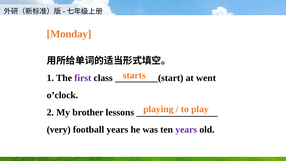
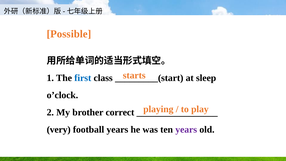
Monday: Monday -> Possible (69, 34)
first colour: purple -> blue (83, 78)
went: went -> sleep (206, 78)
lessons: lessons -> correct (120, 112)
